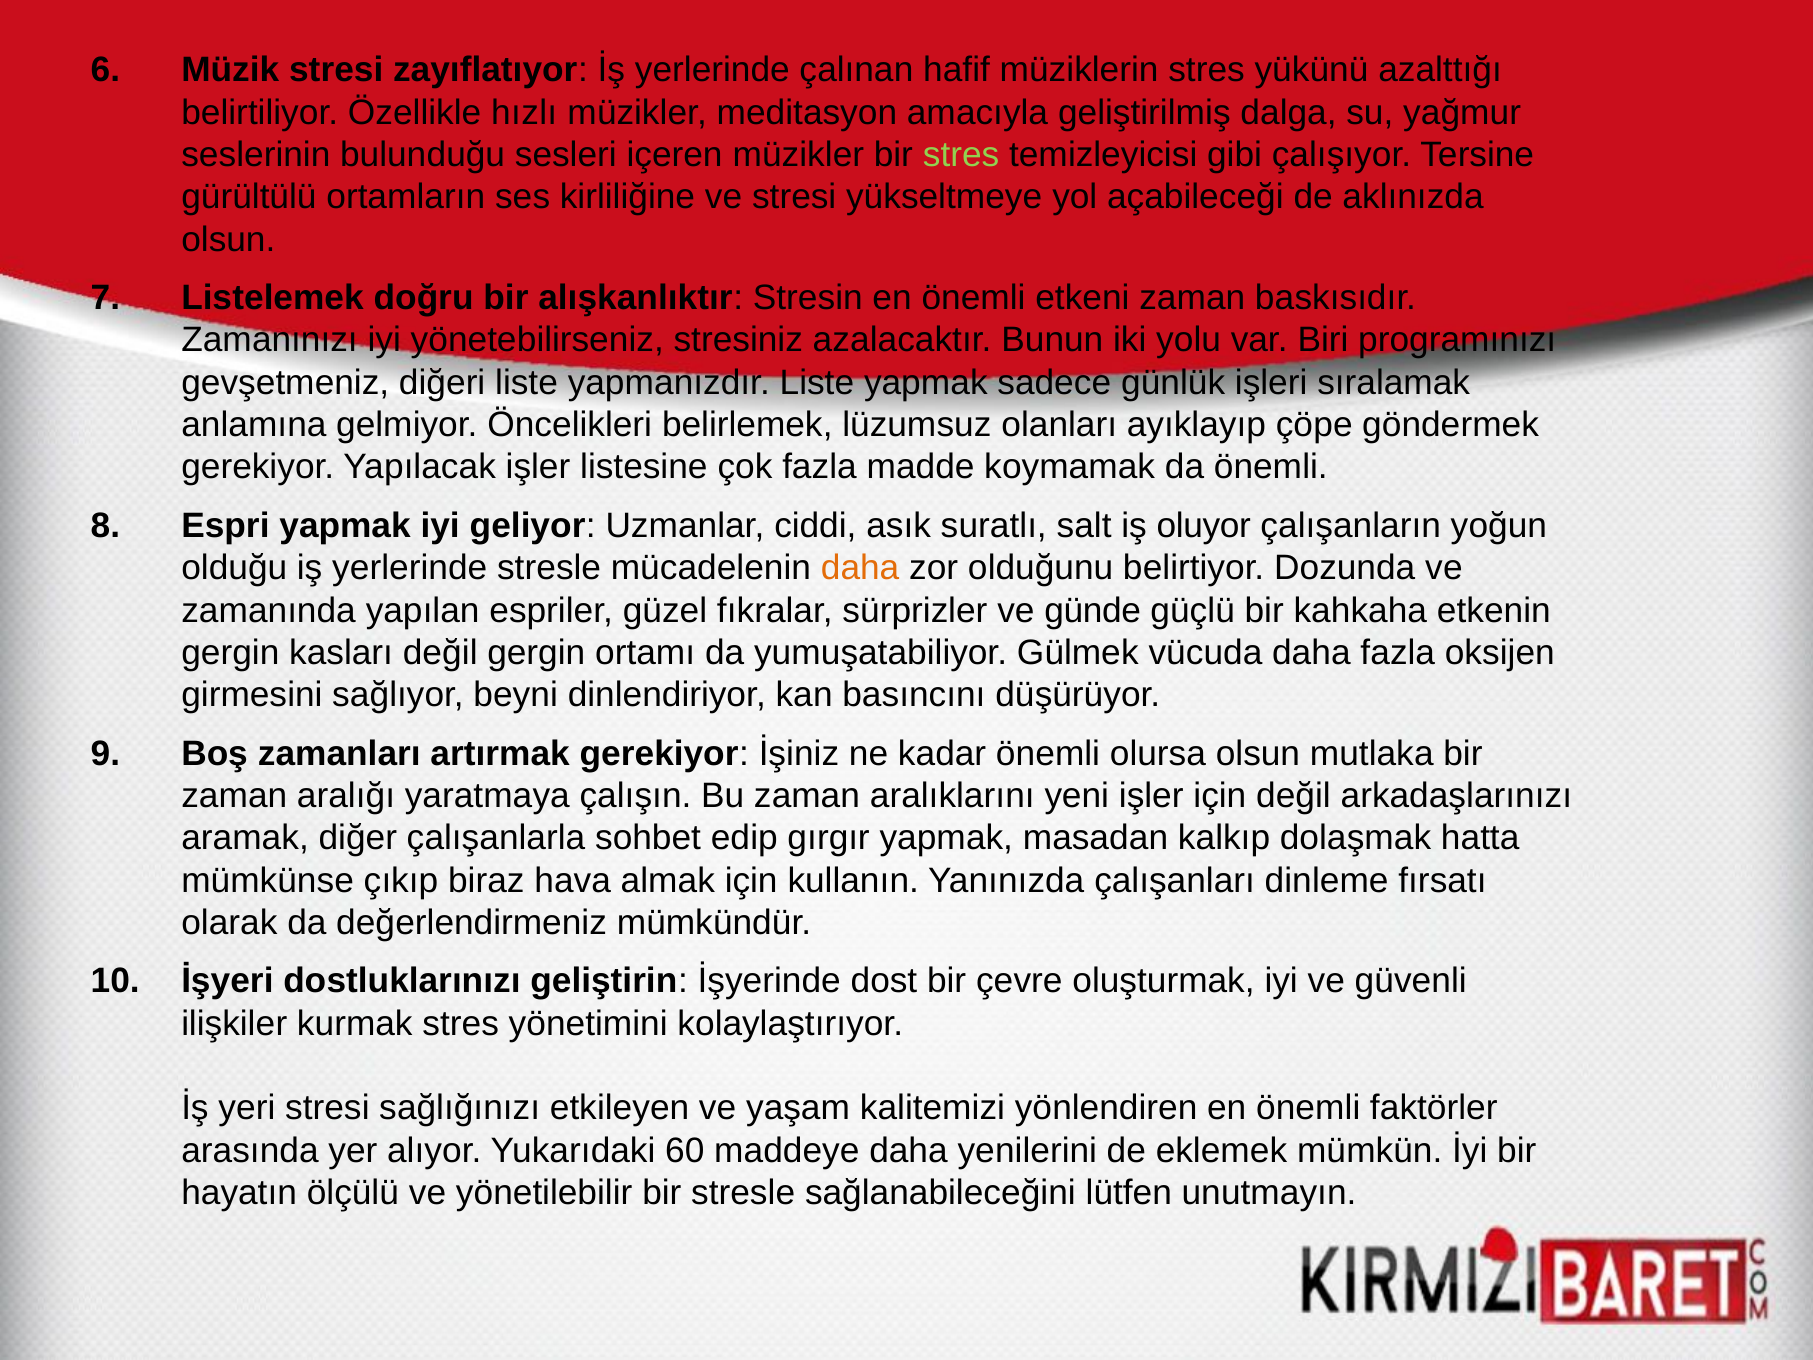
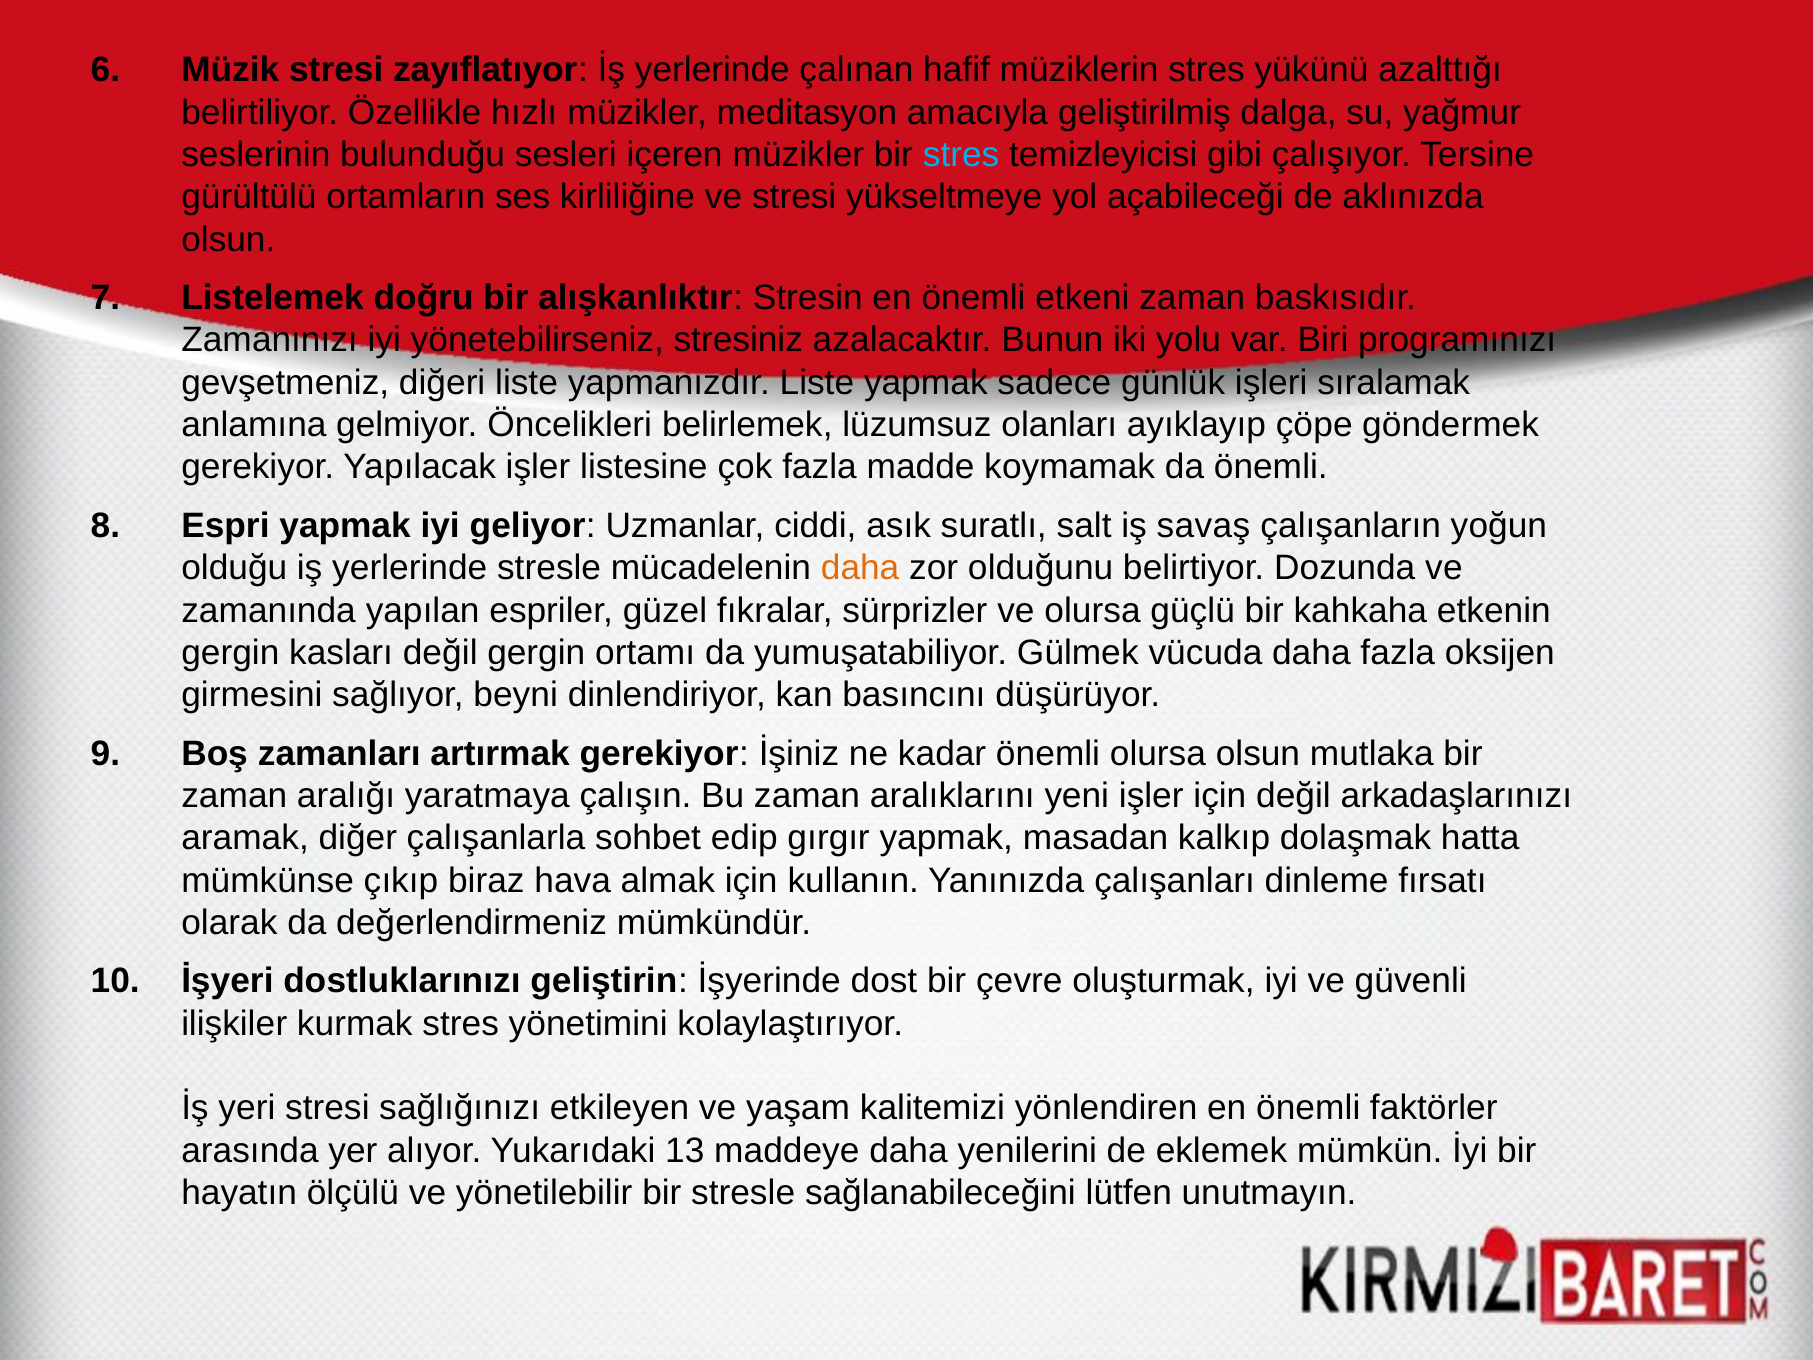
stres colour: light green -> light blue (961, 155)
oluyor: oluyor -> savaş (1203, 526)
ve günde: günde -> olursa (1093, 610)
60: 60 -> 13 (685, 1150)
